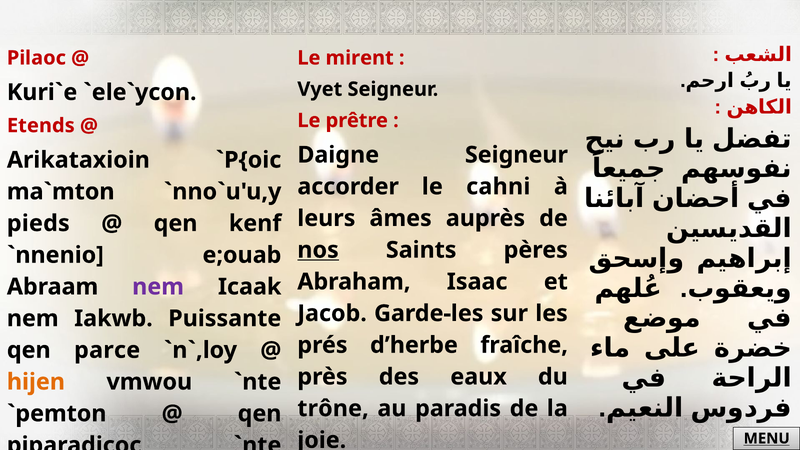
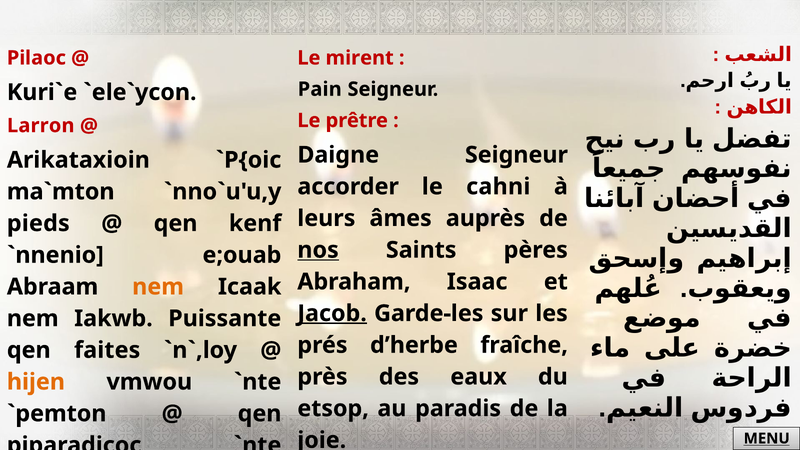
Vyet: Vyet -> Pain (320, 89)
Etends: Etends -> Larron (41, 126)
nem colour: purple -> orange (158, 287)
Jacob underline: none -> present (332, 313)
parce: parce -> faites (107, 350)
trône: trône -> etsop (333, 408)
